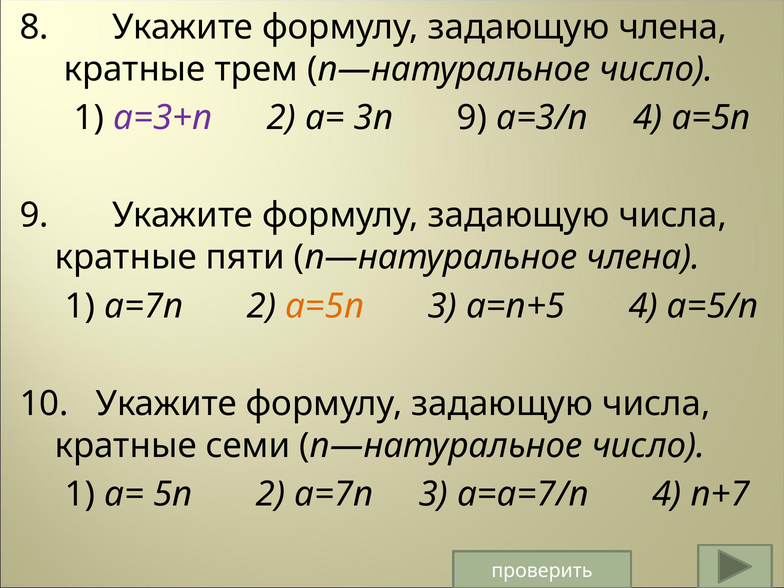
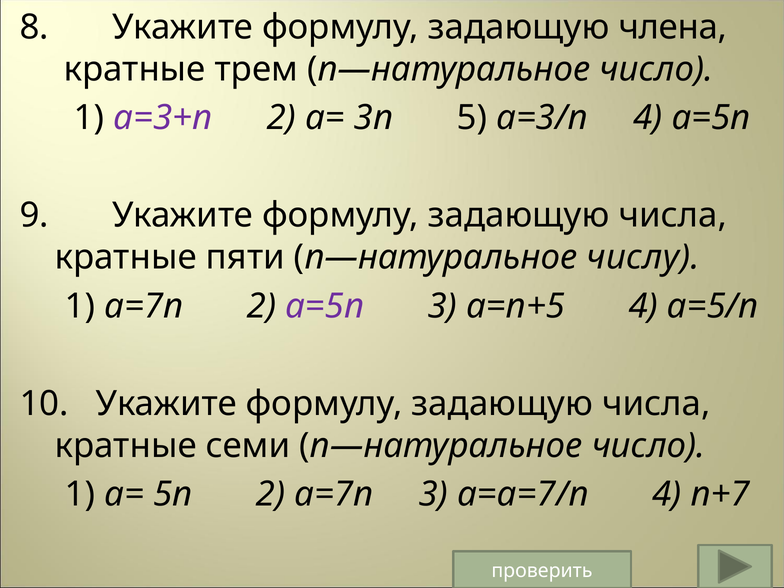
3n 9: 9 -> 5 (472, 118)
n—натуральное члена: члена -> числу (643, 257)
a=5n colour: orange -> purple (325, 306)
